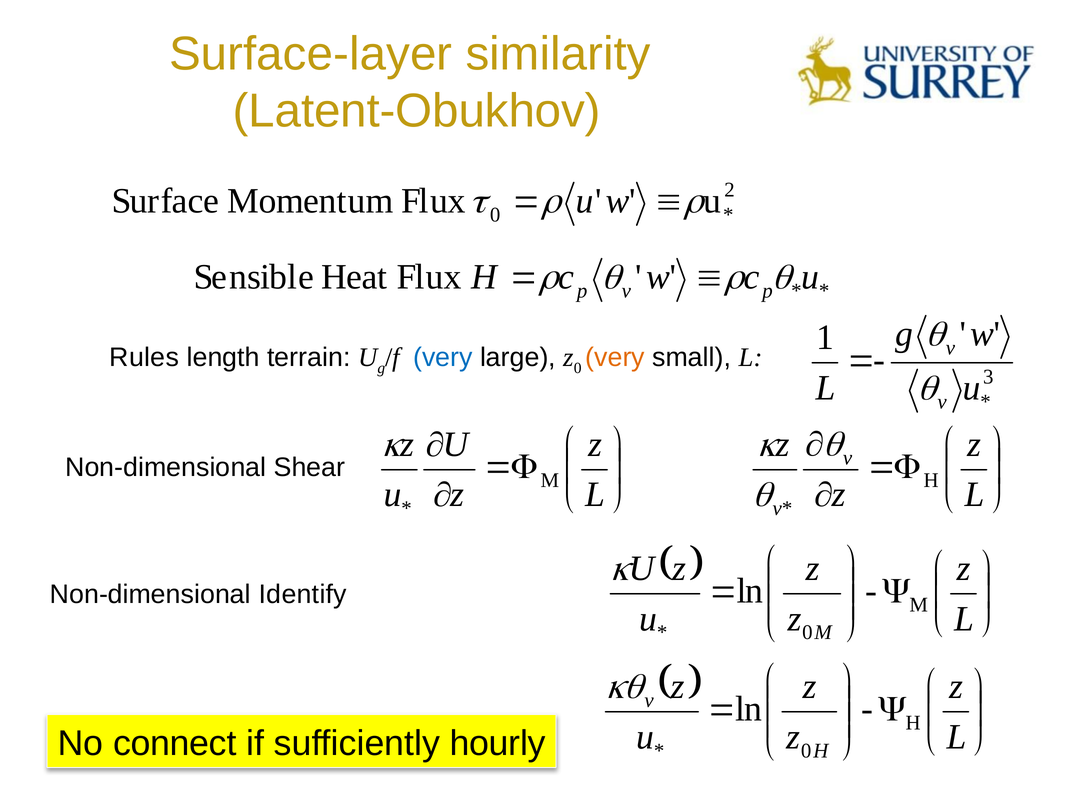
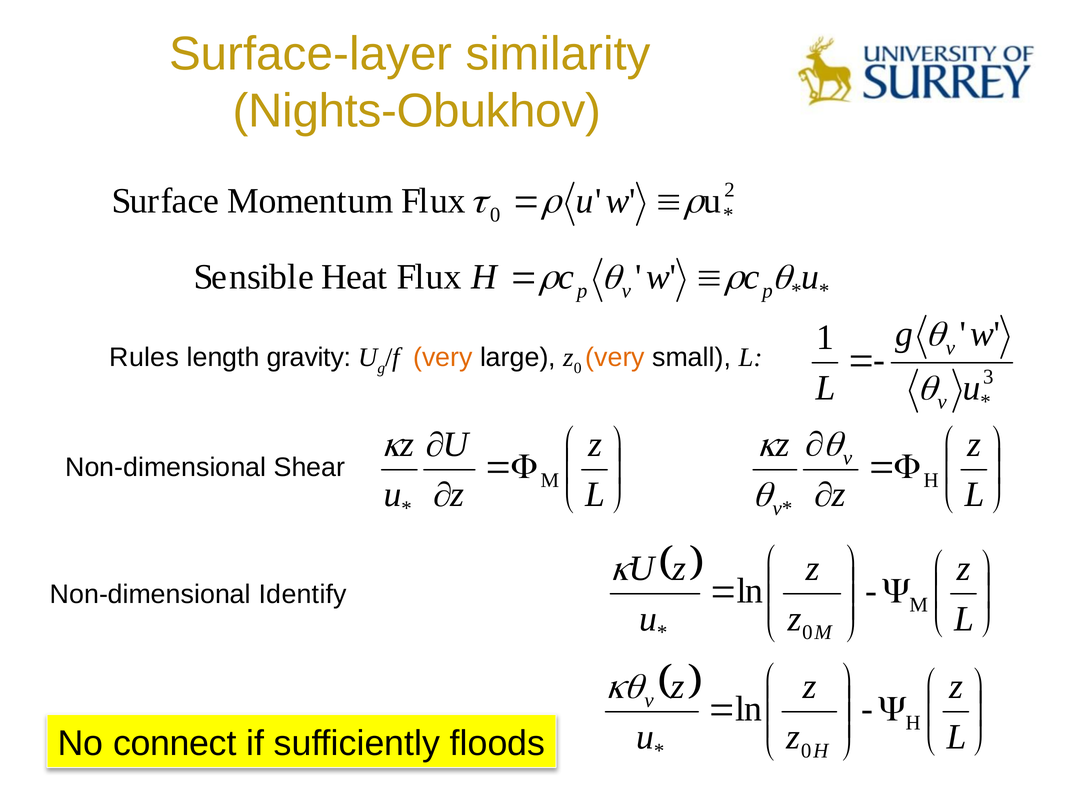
Latent-Obukhov: Latent-Obukhov -> Nights-Obukhov (417, 111)
terrain: terrain -> gravity (309, 358)
very colour: blue -> orange (443, 358)
hourly: hourly -> floods (498, 743)
